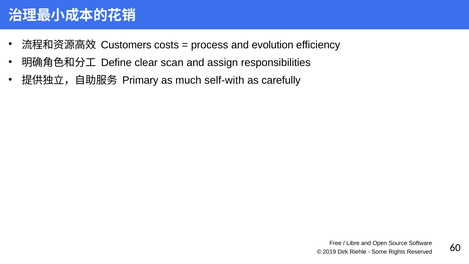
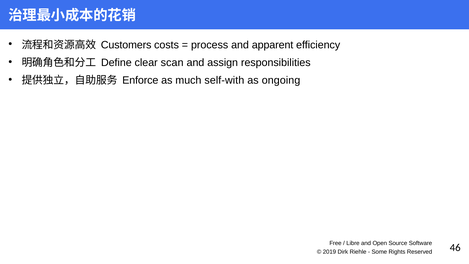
evolution: evolution -> apparent (273, 45)
Primary: Primary -> Enforce (140, 80)
carefully: carefully -> ongoing (281, 80)
60: 60 -> 46 (455, 248)
